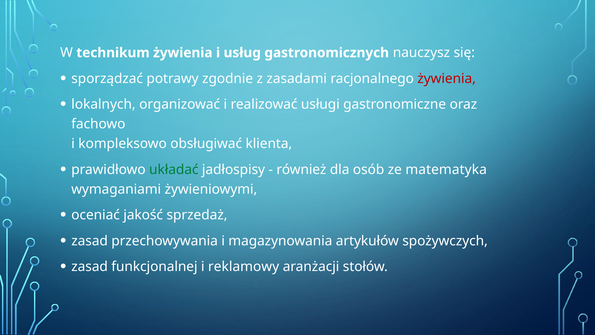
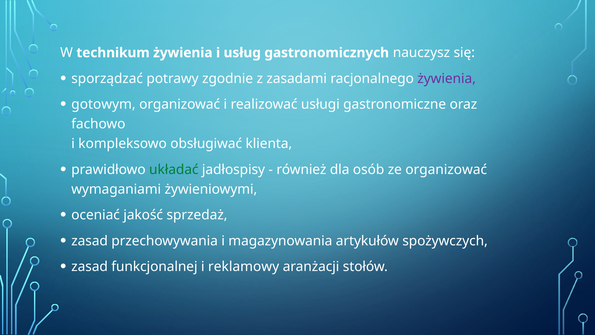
żywienia colour: red -> purple (447, 79)
lokalnych: lokalnych -> gotowym (103, 104)
ze matematyka: matematyka -> organizować (446, 169)
